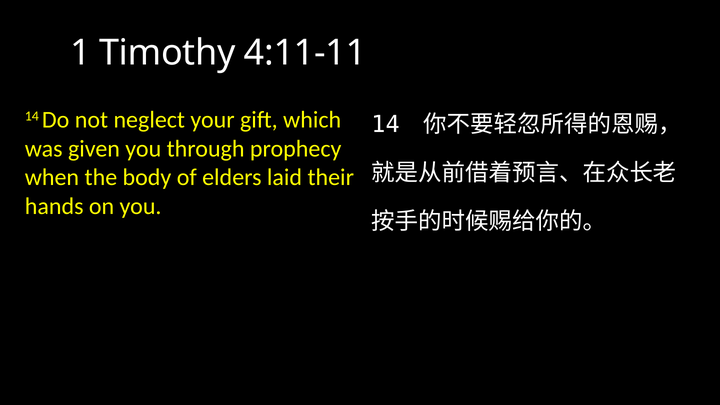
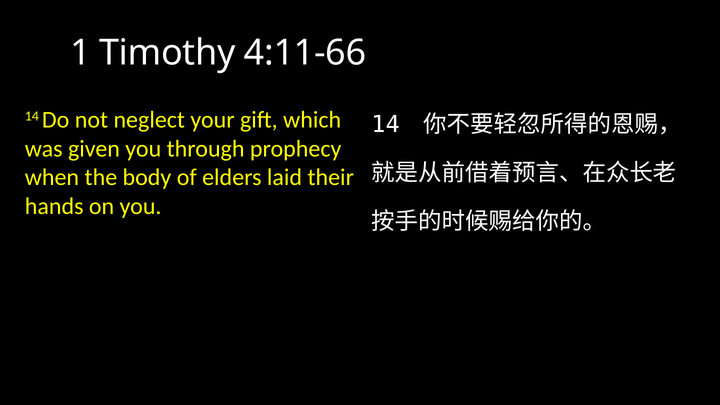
4:11-11: 4:11-11 -> 4:11-66 (305, 53)
